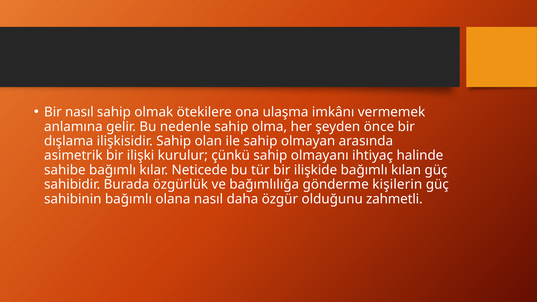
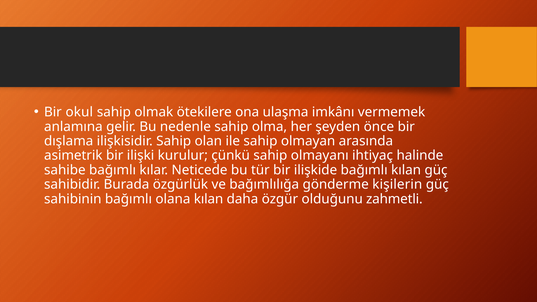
Bir nasıl: nasıl -> okul (79, 112)
olana nasıl: nasıl -> kılan (209, 199)
